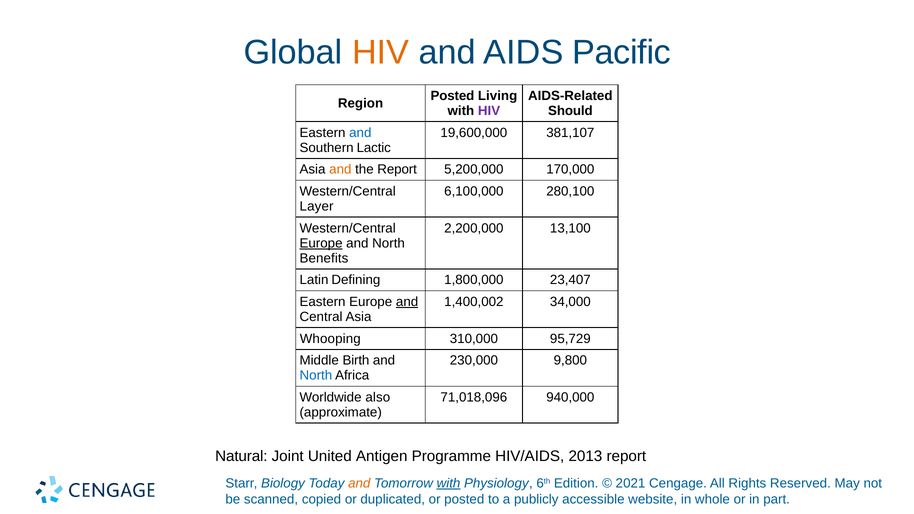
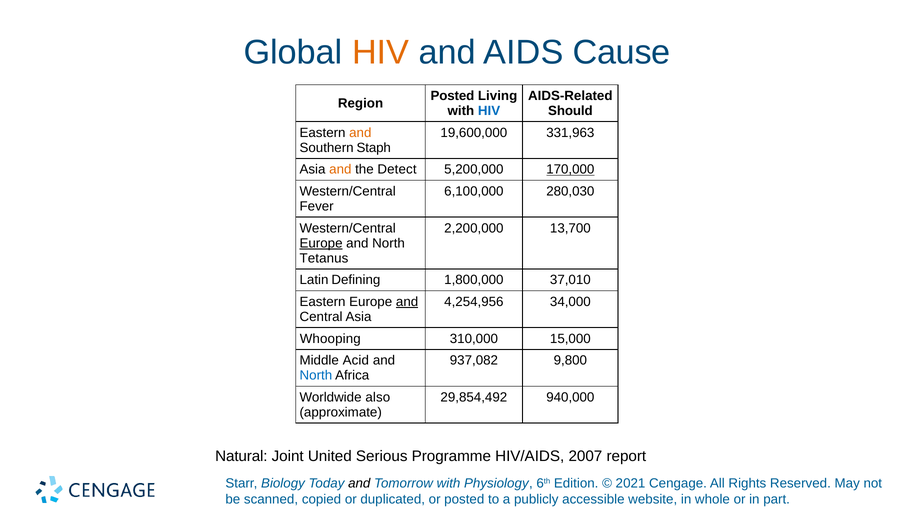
Pacific: Pacific -> Cause (622, 52)
HIV colour: purple -> blue (489, 111)
and colour: blue -> orange (360, 133)
381,107: 381,107 -> 331,963 (570, 133)
Lactic: Lactic -> Staph (374, 148)
the Report: Report -> Detect (397, 170)
170,000 underline: none -> present (570, 170)
280,100: 280,100 -> 280,030 (570, 191)
Layer: Layer -> Fever (317, 206)
13,100: 13,100 -> 13,700 (570, 228)
Benefits: Benefits -> Tetanus (324, 258)
23,407: 23,407 -> 37,010 (570, 280)
1,400,002: 1,400,002 -> 4,254,956 (474, 302)
95,729: 95,729 -> 15,000 (570, 339)
Birth: Birth -> Acid (356, 361)
230,000: 230,000 -> 937,082 (474, 361)
71,018,096: 71,018,096 -> 29,854,492 (474, 397)
Antigen: Antigen -> Serious (382, 456)
2013: 2013 -> 2007 (585, 456)
and colour: orange -> black (359, 483)
with underline: present -> none (449, 483)
